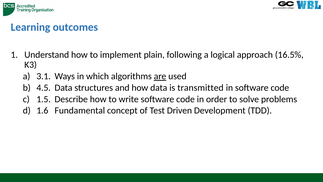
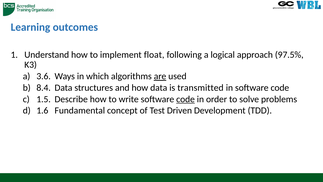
plain: plain -> float (154, 55)
16.5%: 16.5% -> 97.5% (289, 55)
3.1: 3.1 -> 3.6 (44, 76)
4.5: 4.5 -> 8.4 (44, 88)
code underline: none -> present (185, 99)
